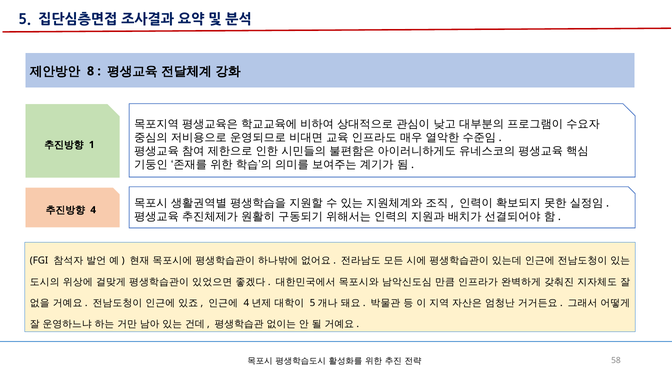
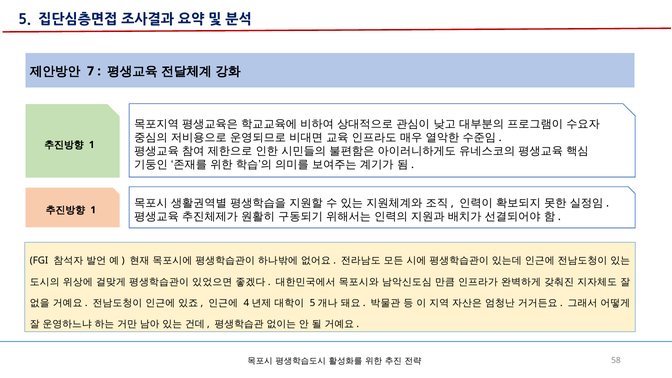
8: 8 -> 7 (91, 71)
4: 4 -> 1 (93, 210)
